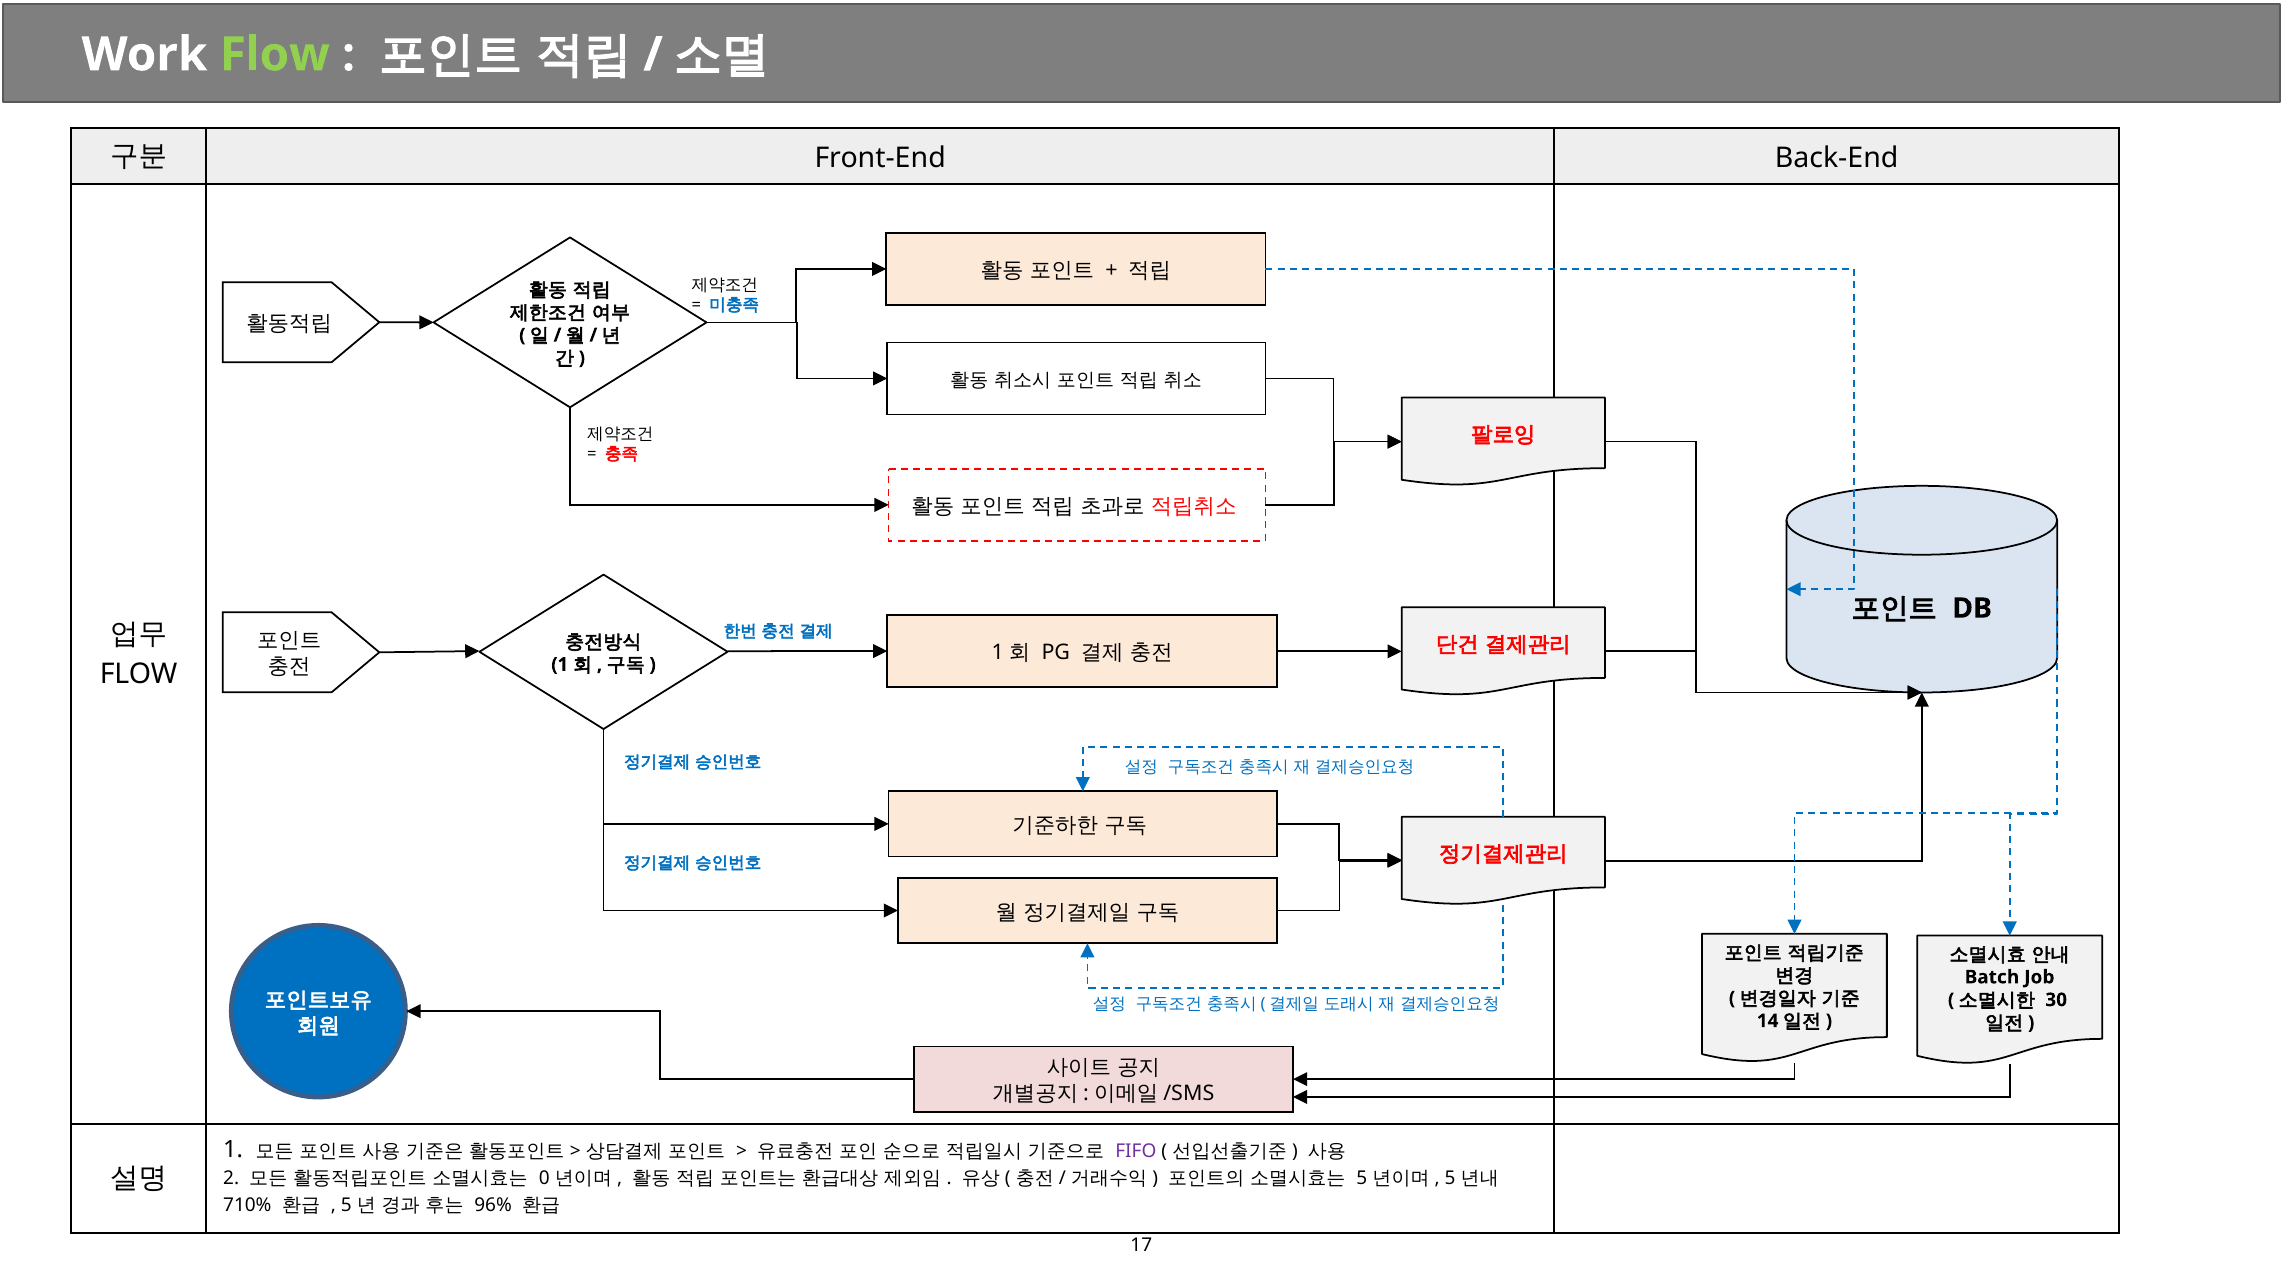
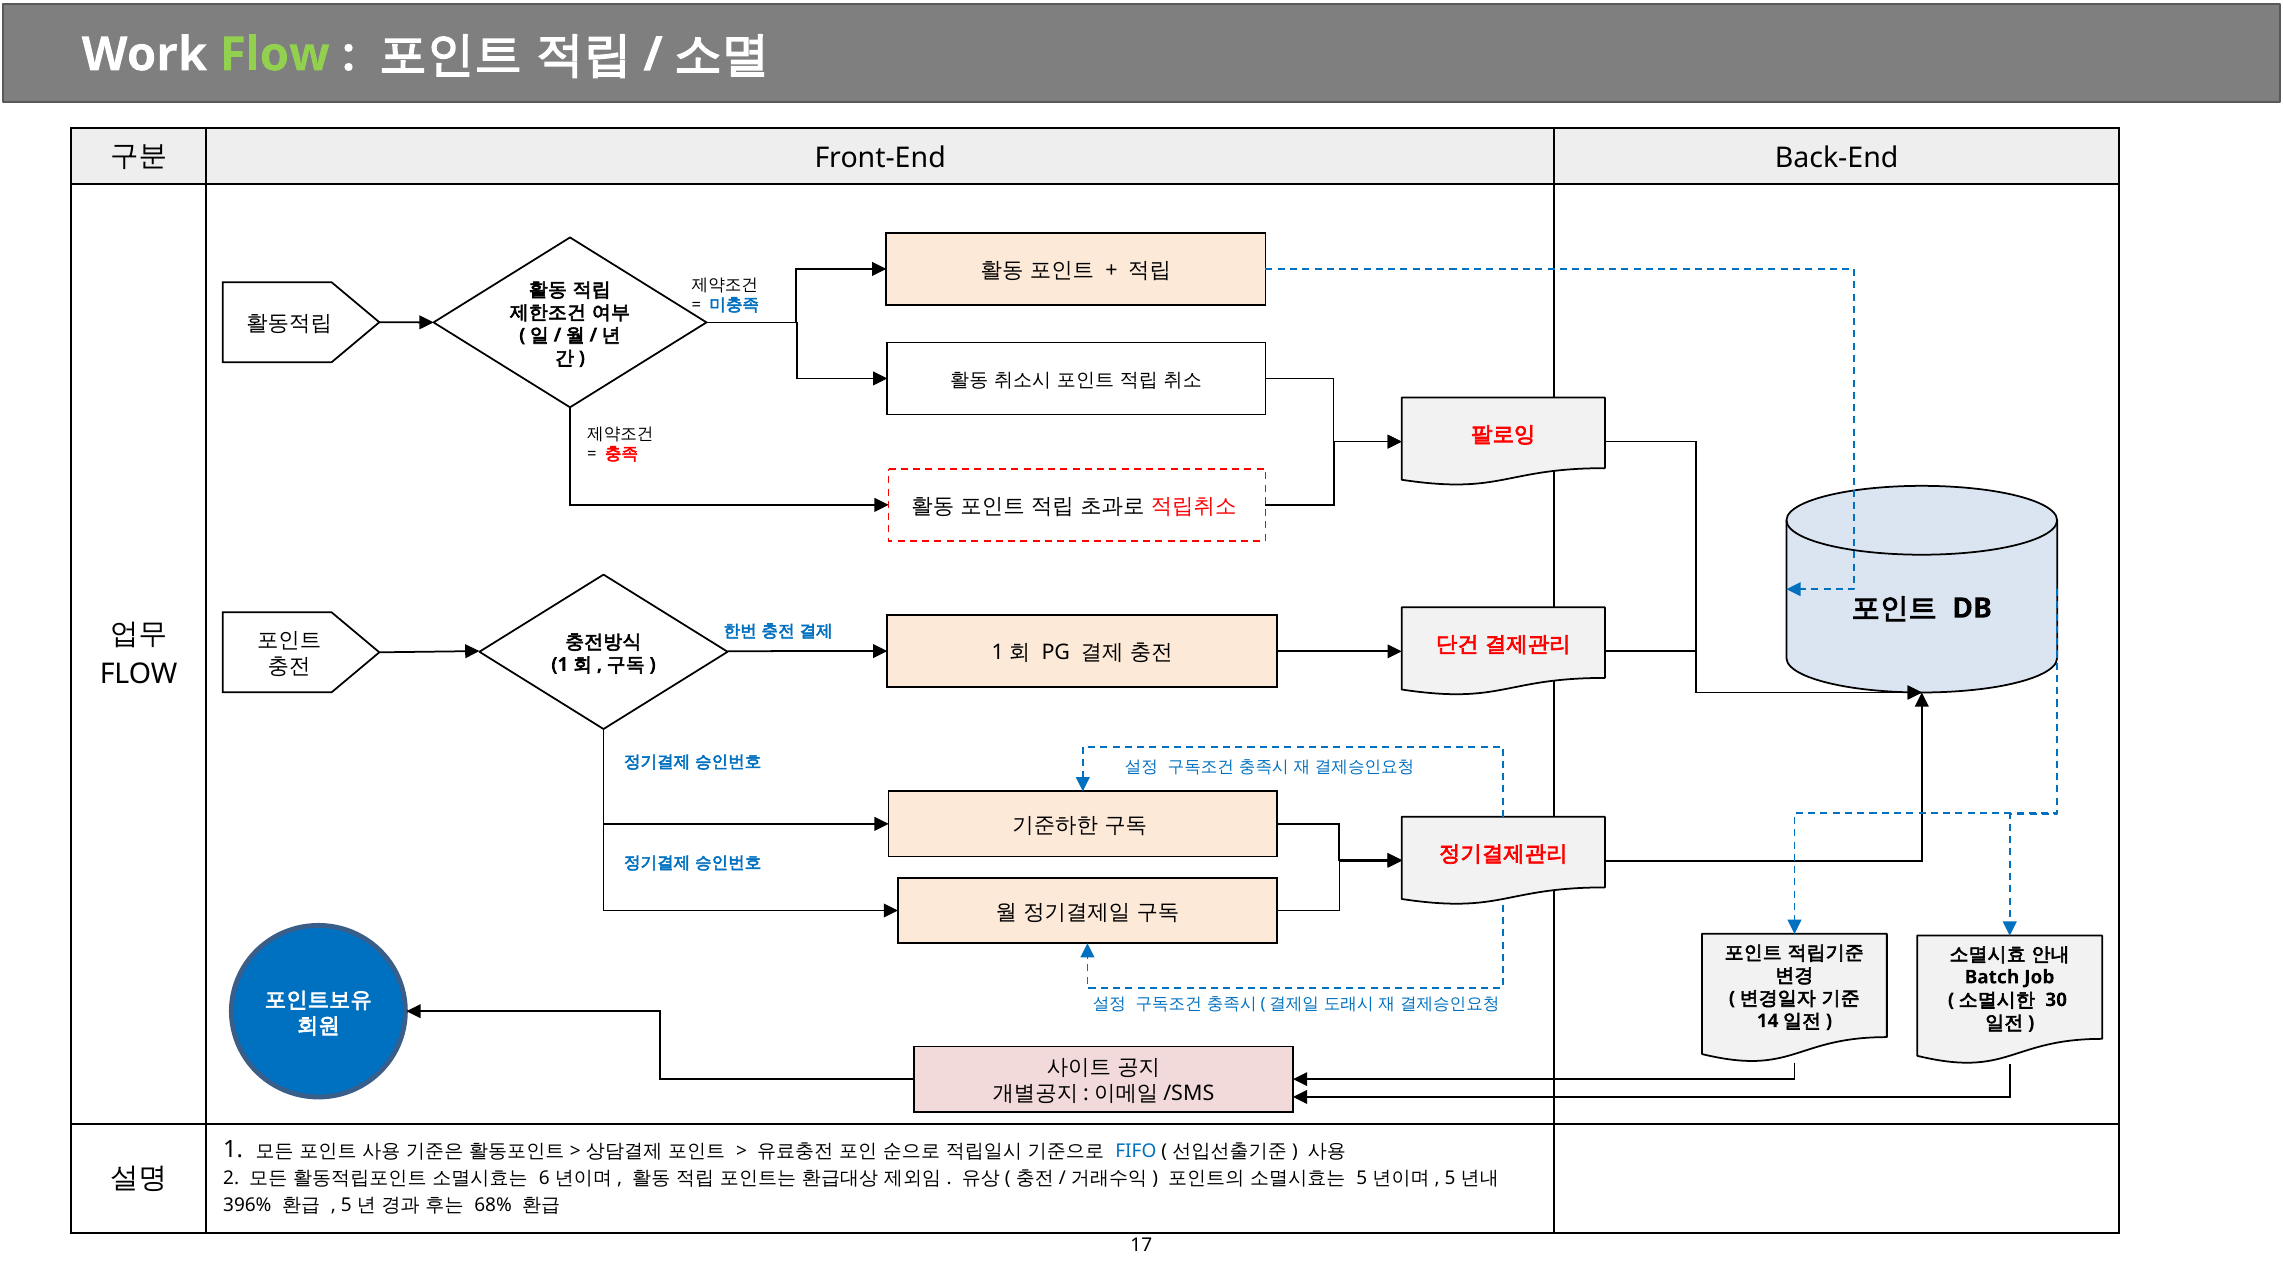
FIFO colour: purple -> blue (1136, 1151)
0: 0 -> 6 (544, 1179)
710%: 710% -> 396% (247, 1205)
96%: 96% -> 68% (493, 1205)
